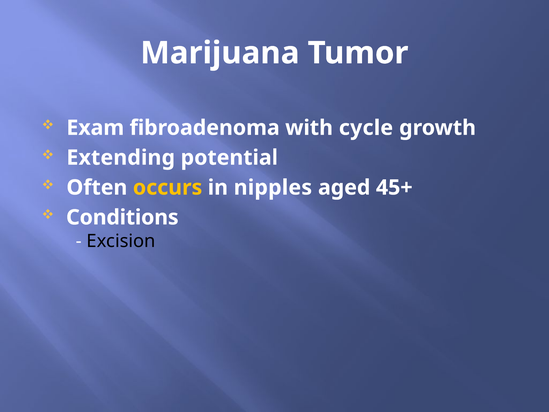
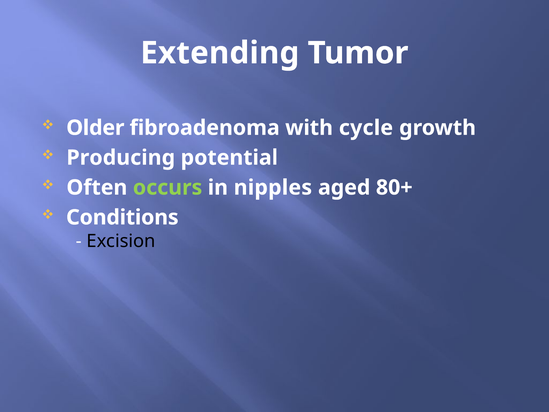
Marijuana: Marijuana -> Extending (220, 53)
Exam: Exam -> Older (95, 128)
Extending: Extending -> Producing (121, 158)
occurs colour: yellow -> light green (168, 187)
45+: 45+ -> 80+ (394, 187)
